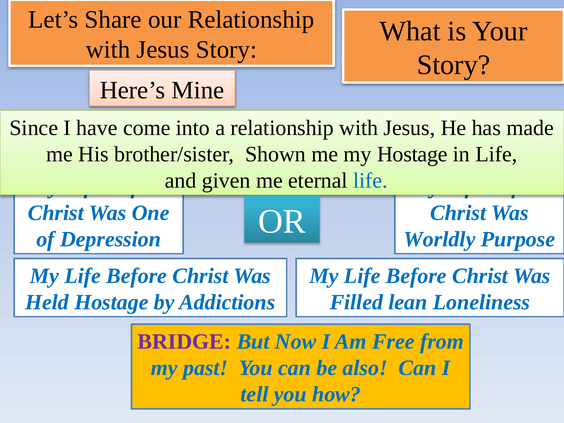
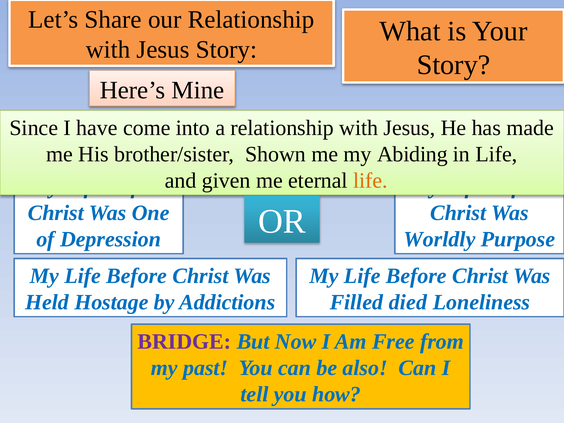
my Hostage: Hostage -> Abiding (412, 154)
life colour: blue -> orange (370, 180)
lean: lean -> died (408, 302)
